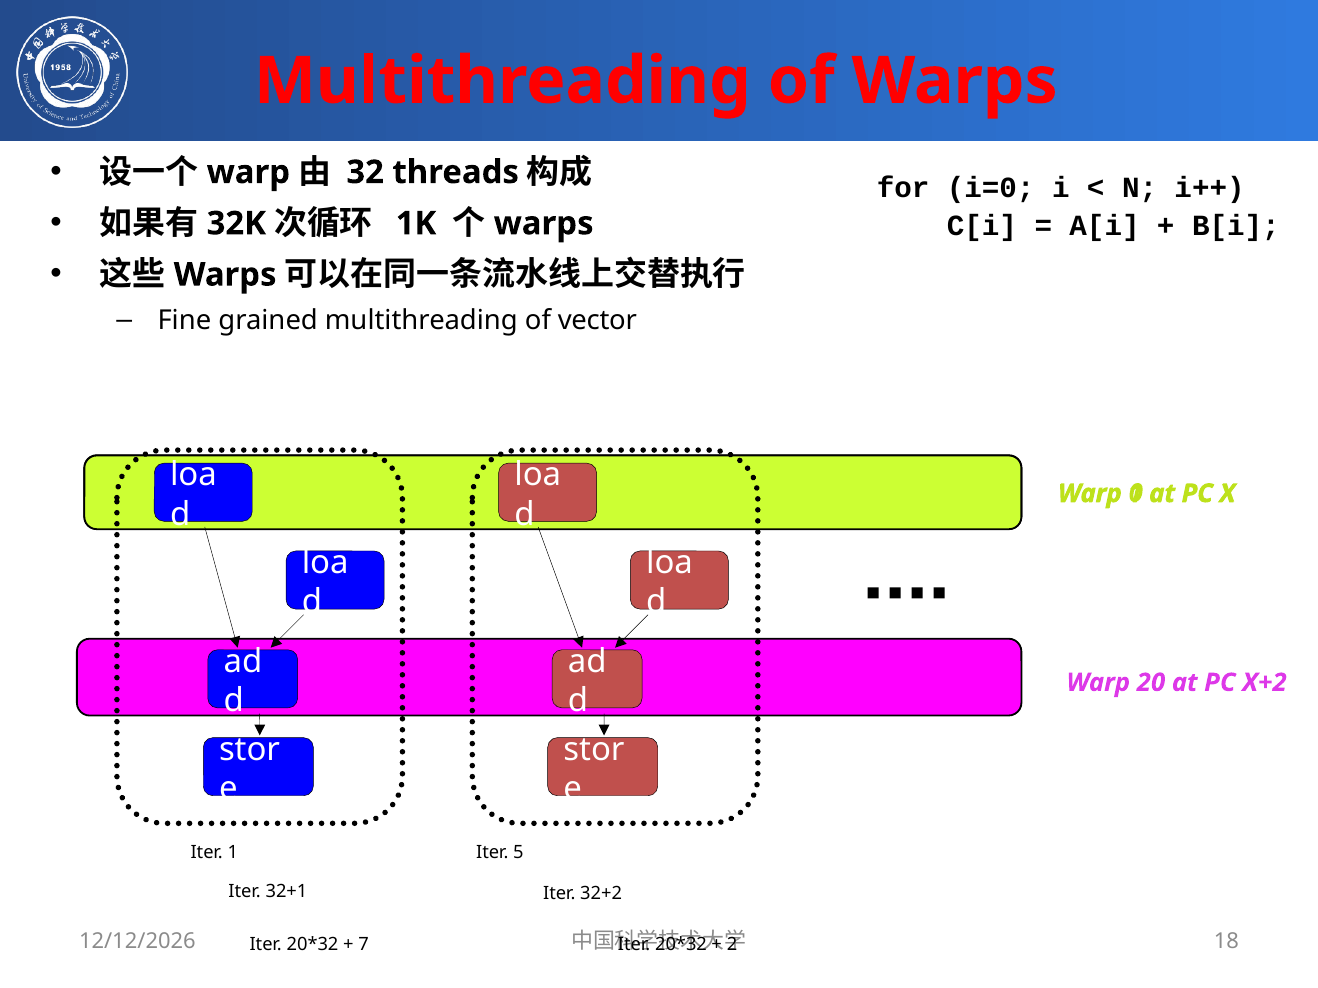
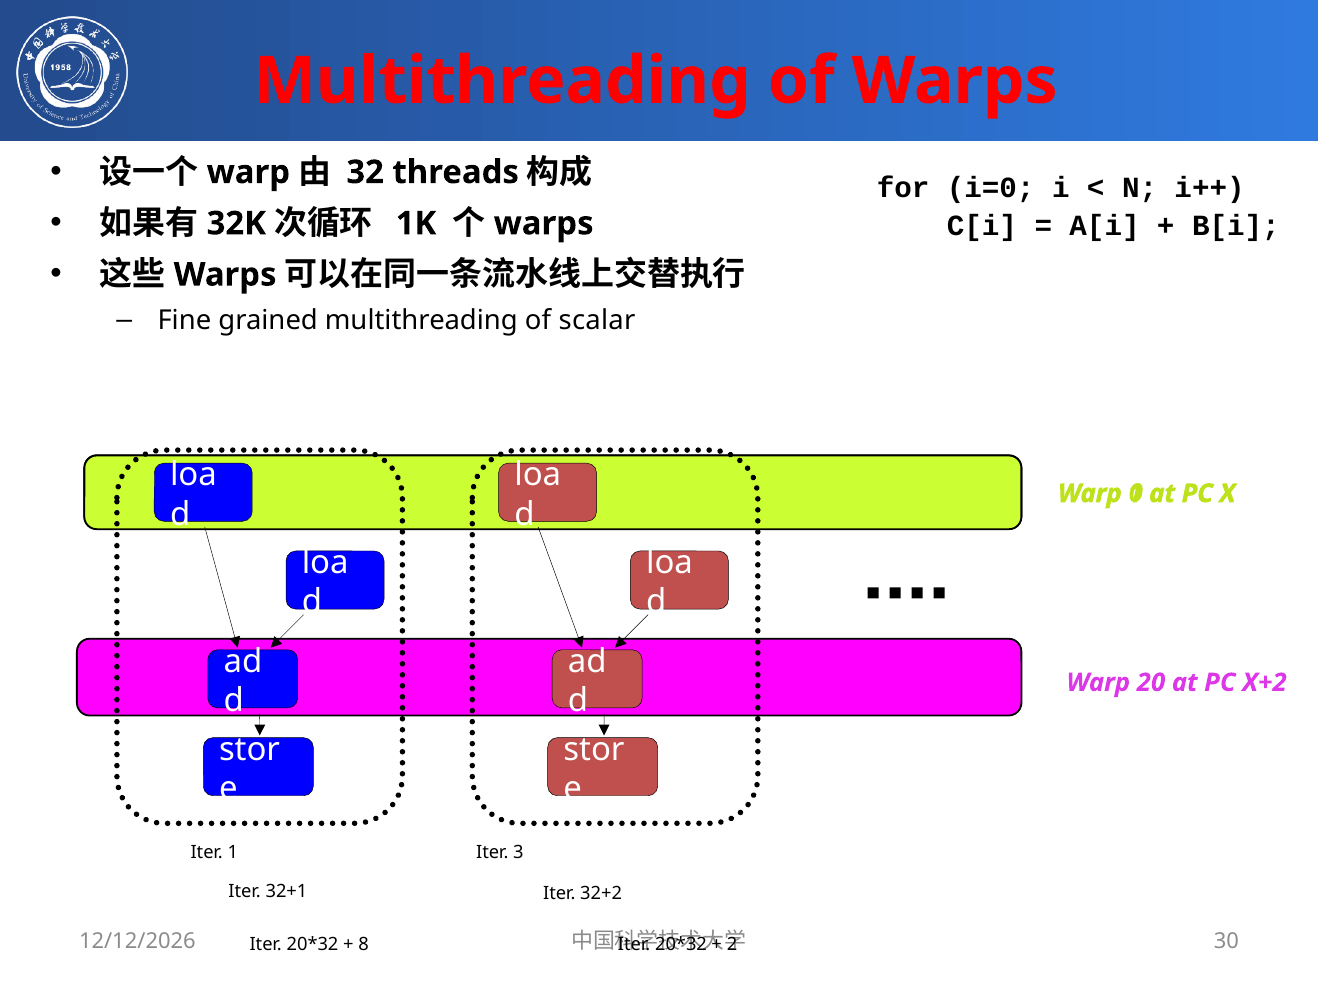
vector: vector -> scalar (597, 321)
5: 5 -> 3 (518, 853)
18: 18 -> 30 (1226, 942)
7: 7 -> 8 (364, 945)
